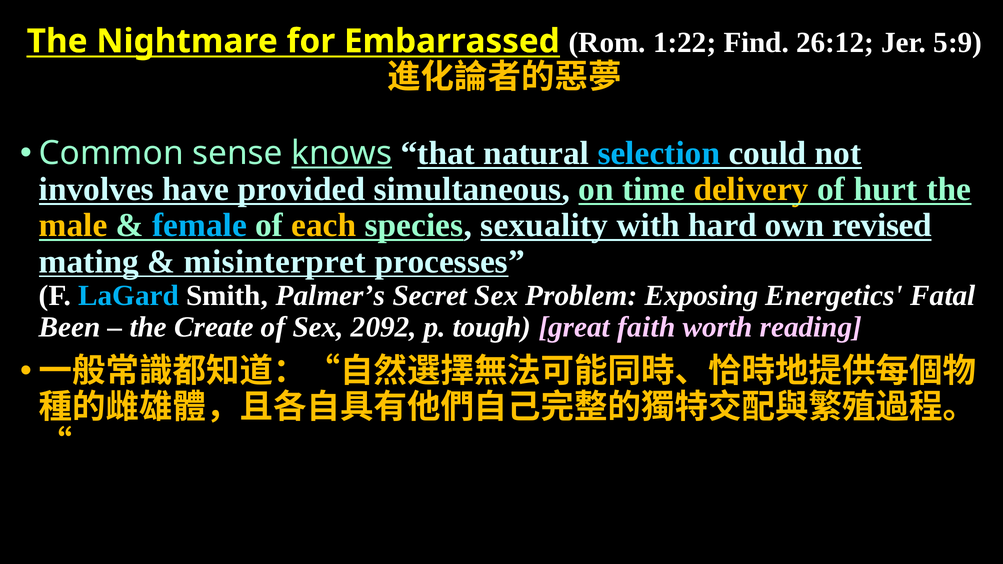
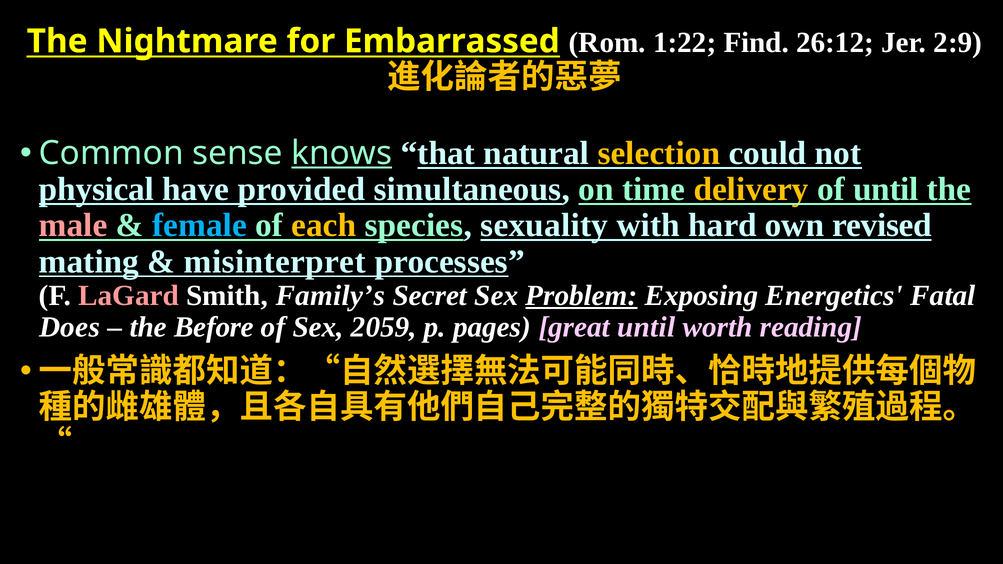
5:9: 5:9 -> 2:9 (958, 43)
selection colour: light blue -> yellow (659, 153)
involves: involves -> physical (97, 189)
of hurt: hurt -> until (886, 189)
male colour: yellow -> pink (73, 226)
LaGard colour: light blue -> pink (129, 296)
Palmer’s: Palmer’s -> Family’s (330, 296)
Problem underline: none -> present (581, 296)
Been: Been -> Does (69, 327)
Create: Create -> Before (214, 327)
2092: 2092 -> 2059 (384, 327)
tough: tough -> pages (492, 327)
great faith: faith -> until (646, 327)
